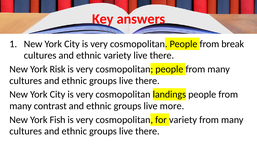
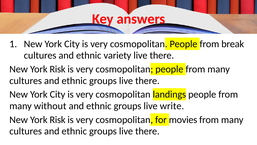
contrast: contrast -> without (50, 106)
more: more -> write (172, 106)
Fish: Fish -> Risk (58, 119)
for variety: variety -> movies (183, 119)
